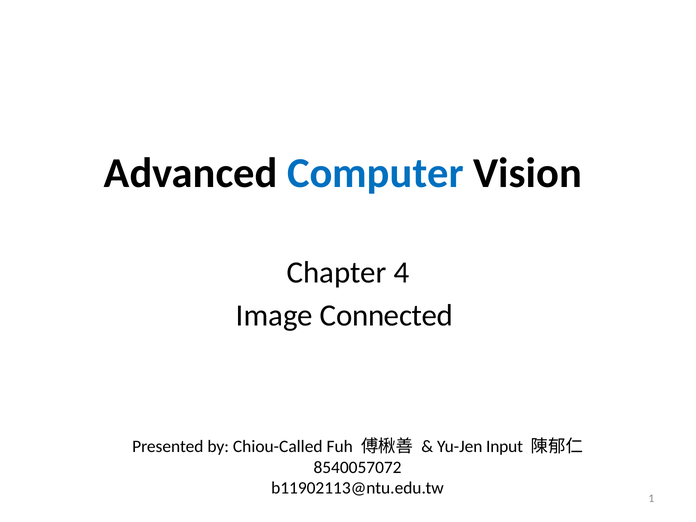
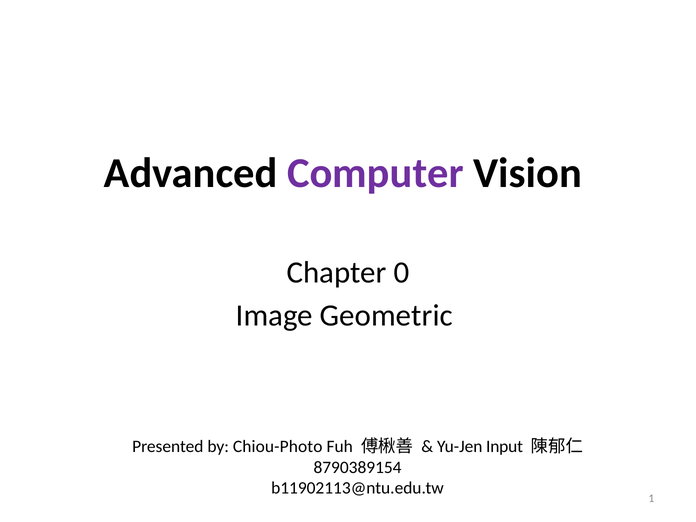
Computer colour: blue -> purple (375, 173)
4: 4 -> 0 (401, 272)
Connected: Connected -> Geometric (386, 316)
Chiou-Called: Chiou-Called -> Chiou-Photo (278, 446)
8540057072: 8540057072 -> 8790389154 (358, 467)
